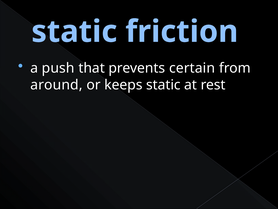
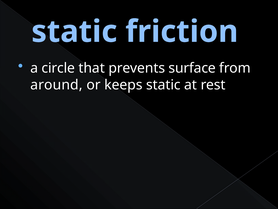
push: push -> circle (58, 68)
certain: certain -> surface (192, 68)
